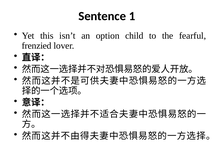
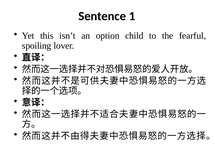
frenzied: frenzied -> spoiling (37, 46)
